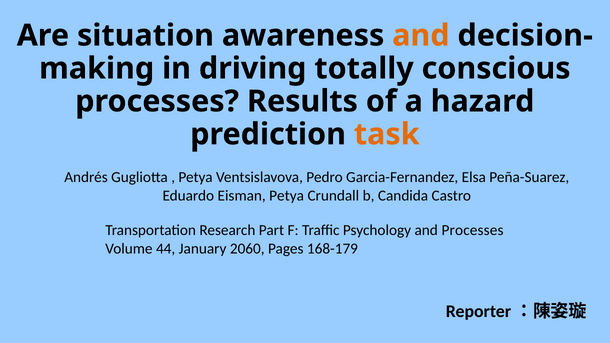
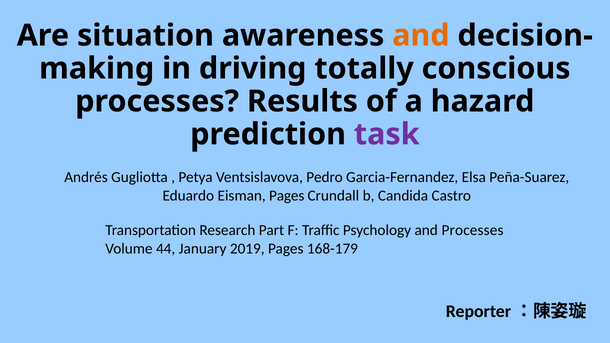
task colour: orange -> purple (387, 134)
Eisman Petya: Petya -> Pages (287, 196)
2060: 2060 -> 2019 (247, 249)
